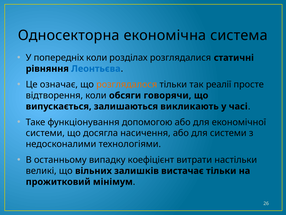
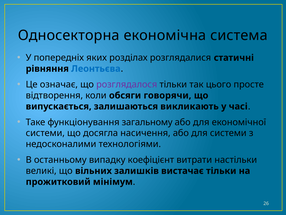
попередніх коли: коли -> яких (97, 58)
розглядалося colour: orange -> purple (127, 84)
реалії: реалії -> цього (219, 84)
допомогою: допомогою -> загальному (147, 122)
